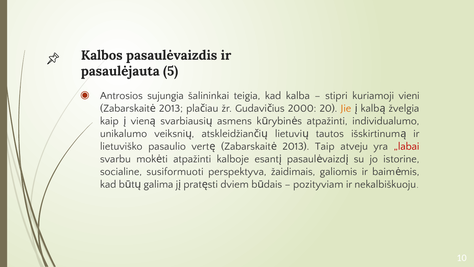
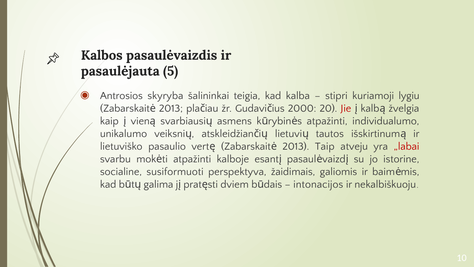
sujungia: sujungia -> skyryba (165, 96)
vieni: vieni -> lygiu (409, 96)
Jie colour: orange -> red (346, 108)
pozityviam: pozityviam -> intonacijos (318, 184)
